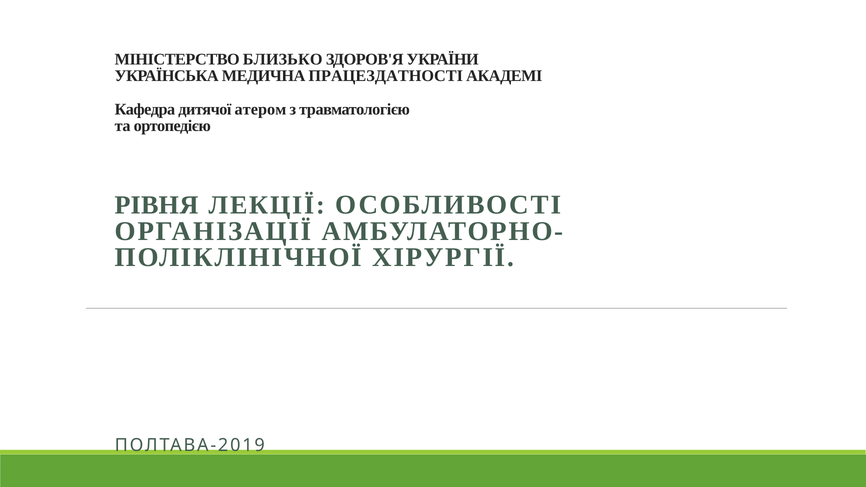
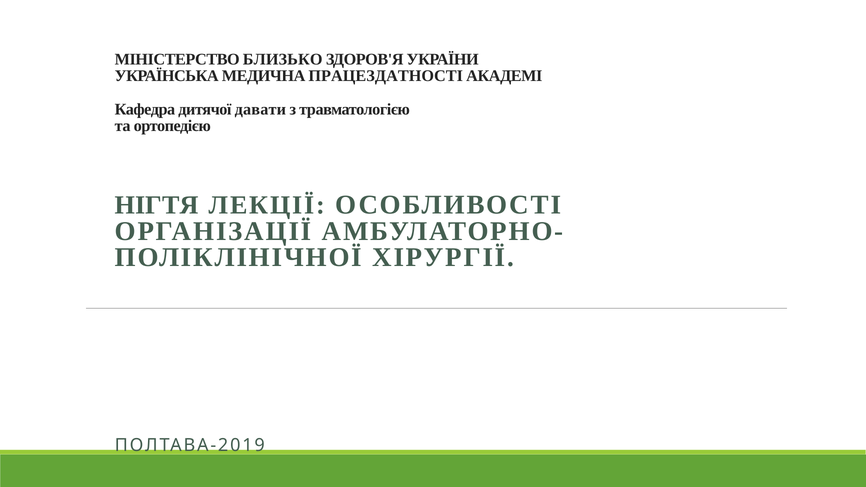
атером: атером -> давати (260, 109)
РІВНЯ: РІВНЯ -> НІГТЯ (157, 205)
